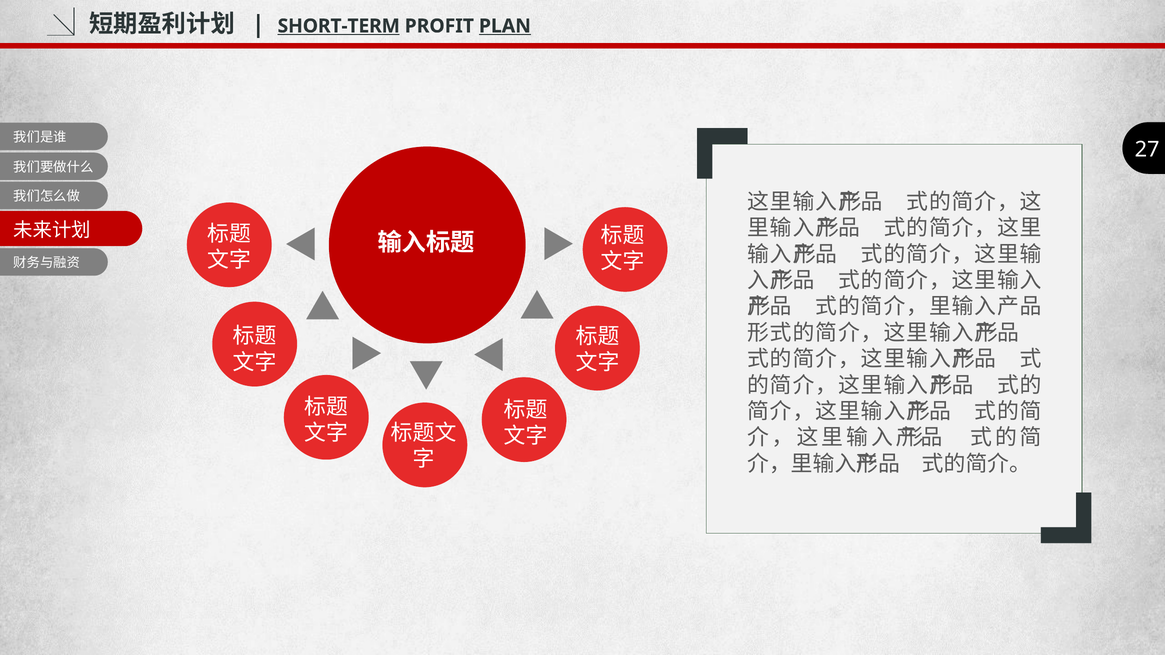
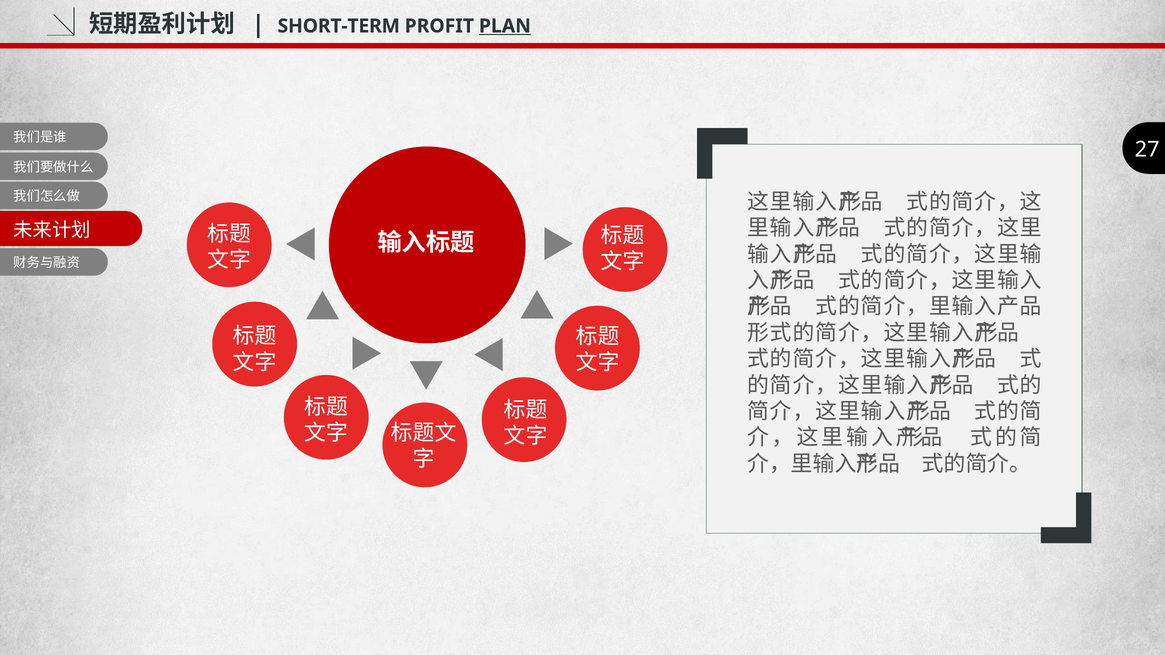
SHORT-TERM underline: present -> none (339, 26)
